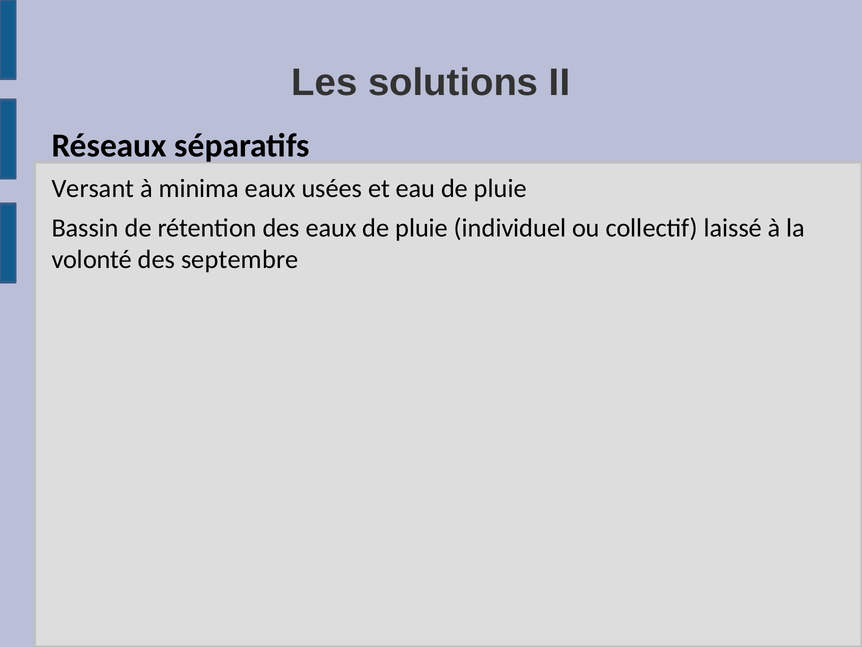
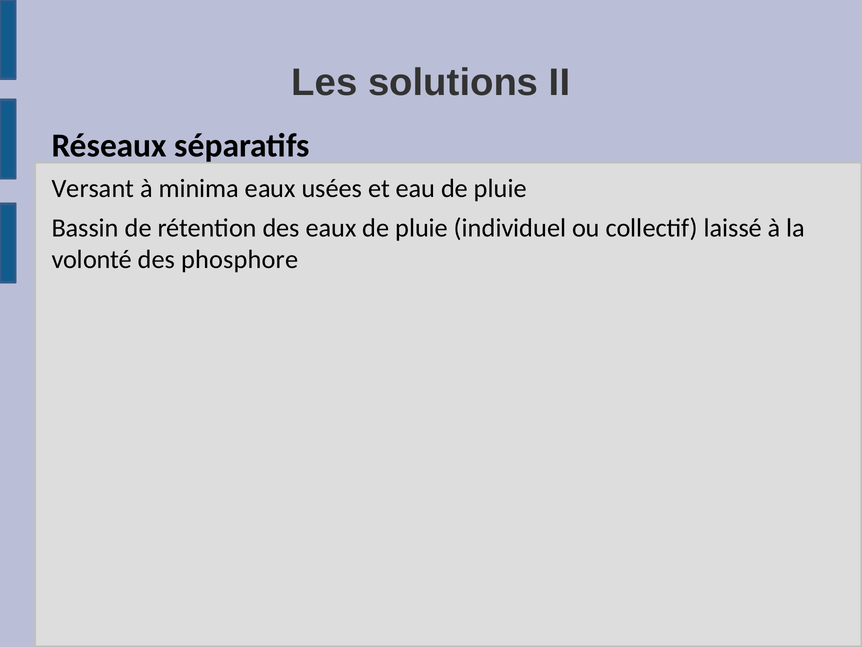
septembre: septembre -> phosphore (240, 259)
